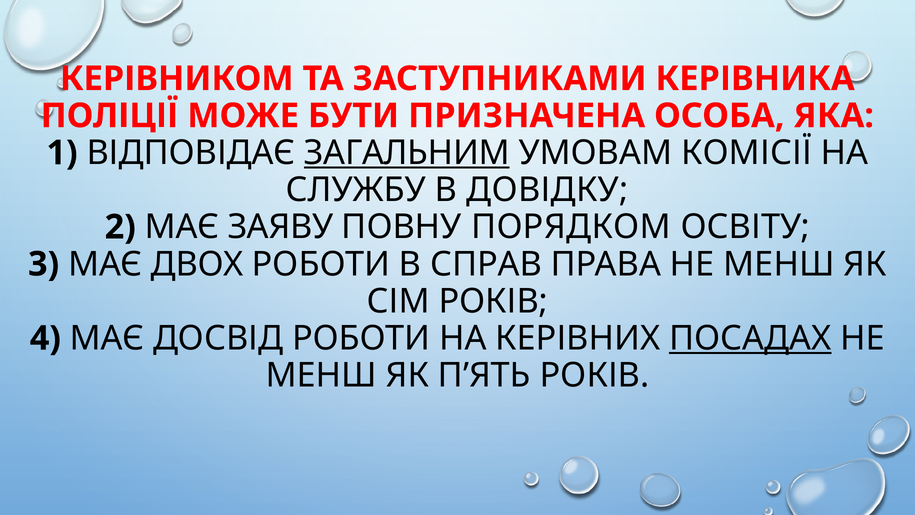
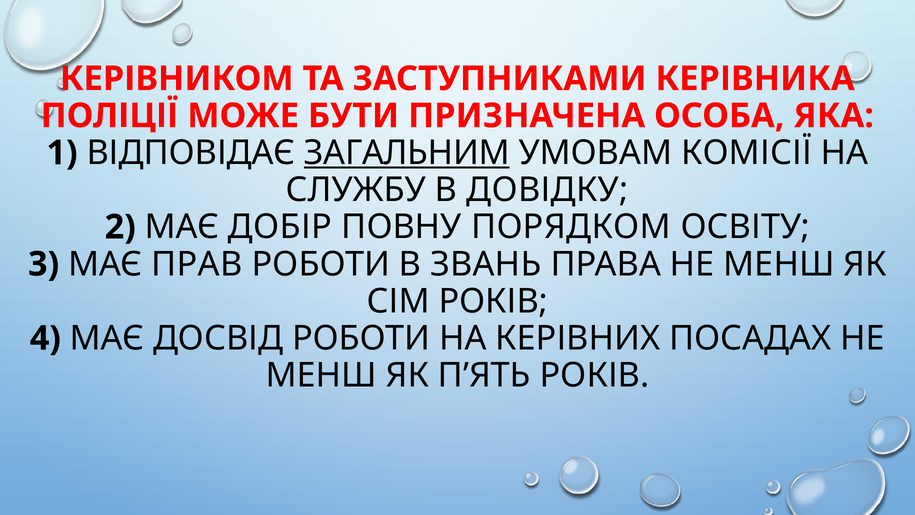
ЗАЯВУ: ЗАЯВУ -> ДОБІР (280, 227)
ДВОХ: ДВОХ -> ПРАВ (197, 264)
СПРАВ: СПРАВ -> ЗВАНЬ (486, 264)
ПОСАДАХ underline: present -> none (750, 338)
